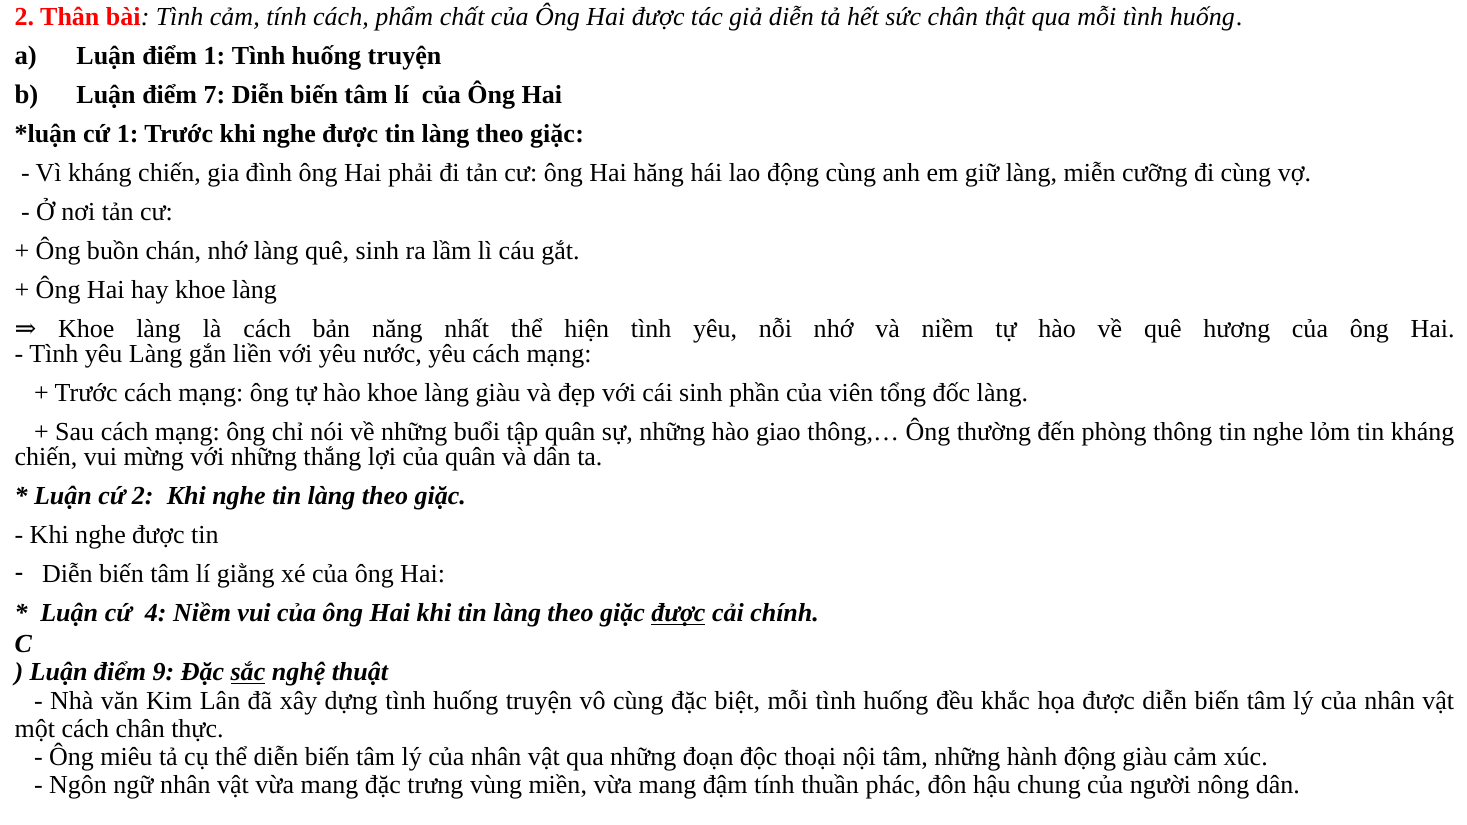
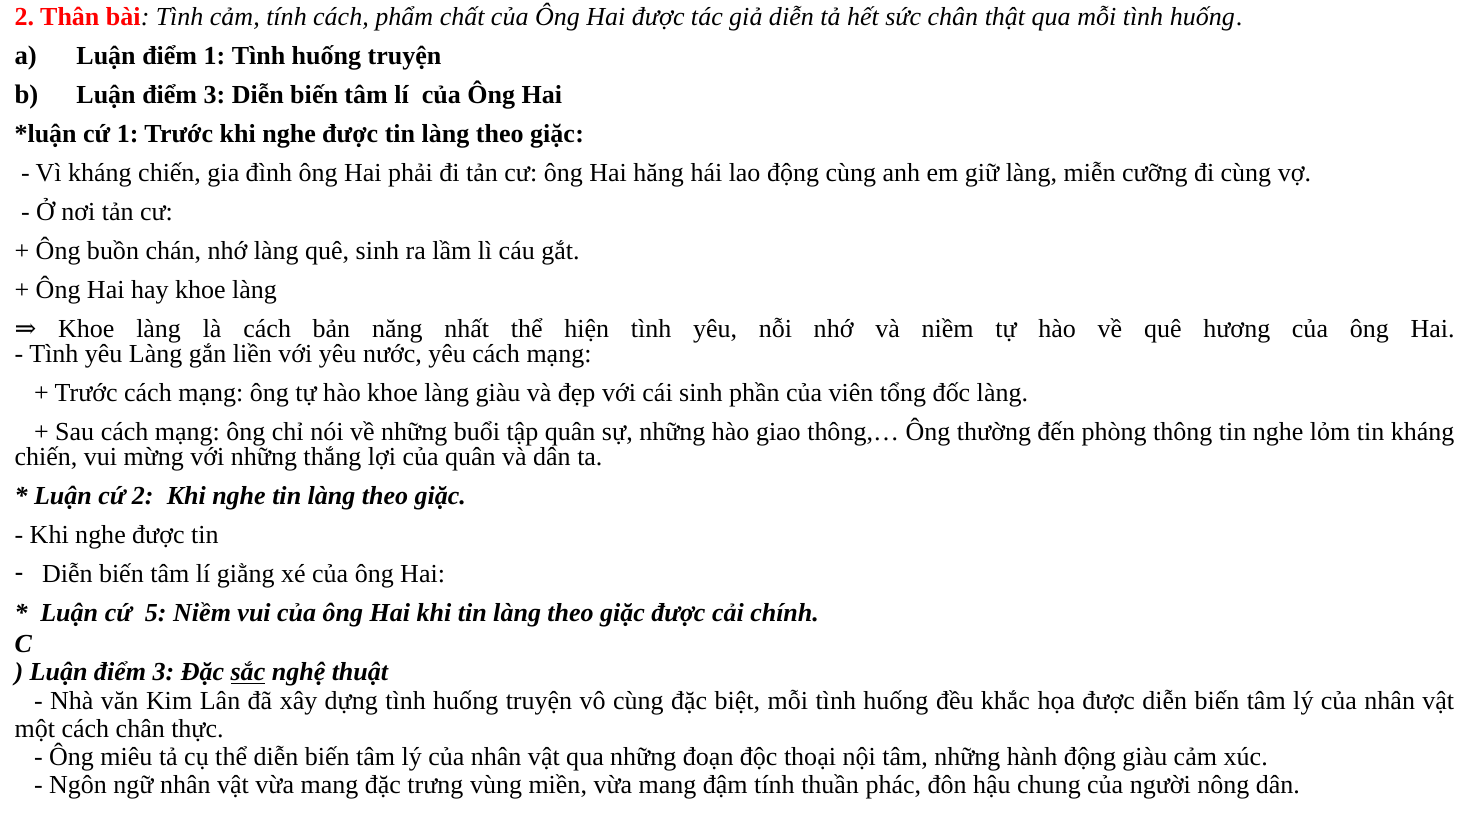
7: 7 -> 3 (214, 95)
4: 4 -> 5 (156, 613)
được underline: present -> none (678, 613)
9: 9 -> 3 (163, 673)
